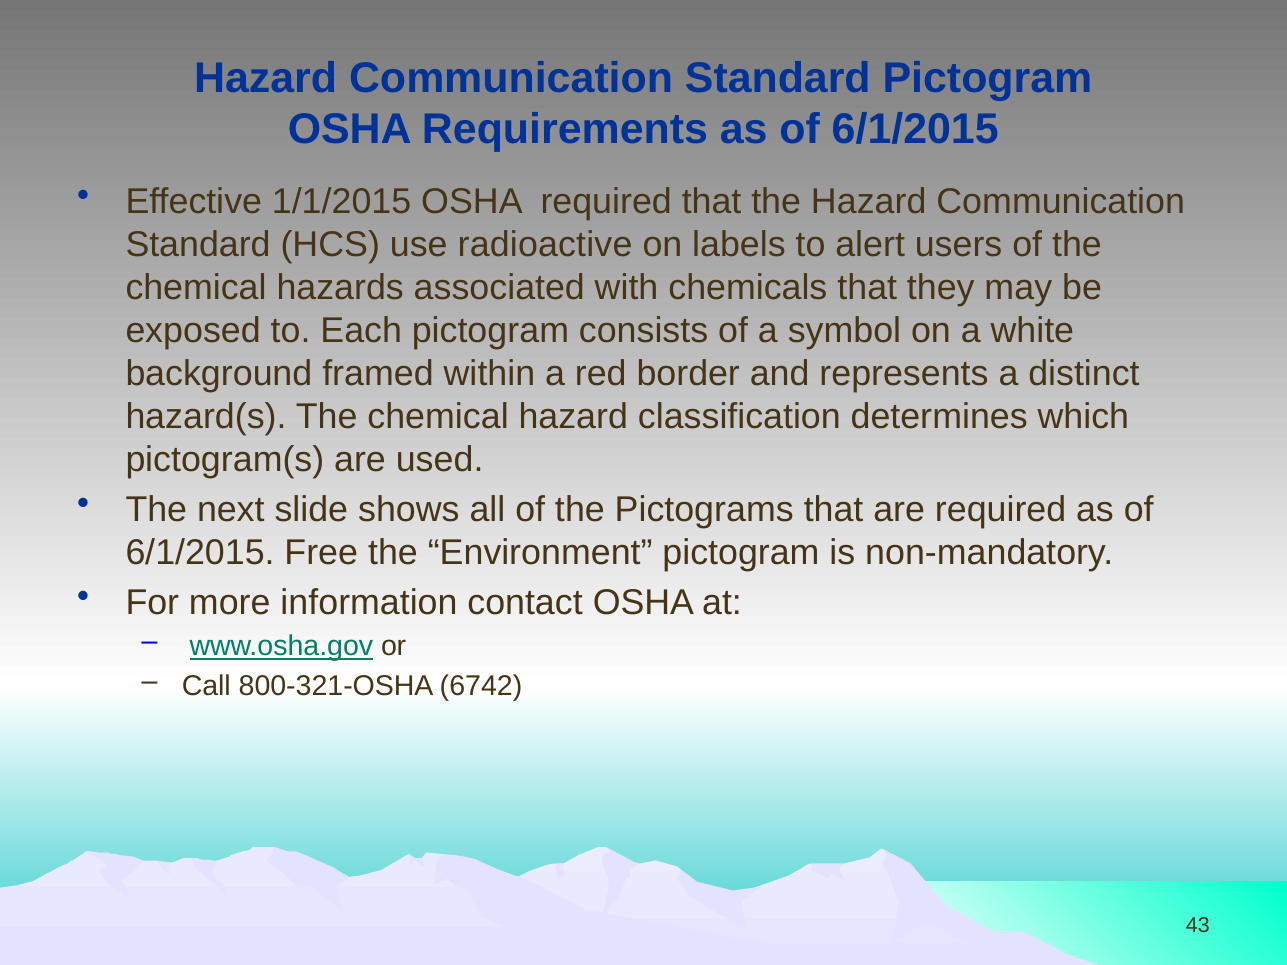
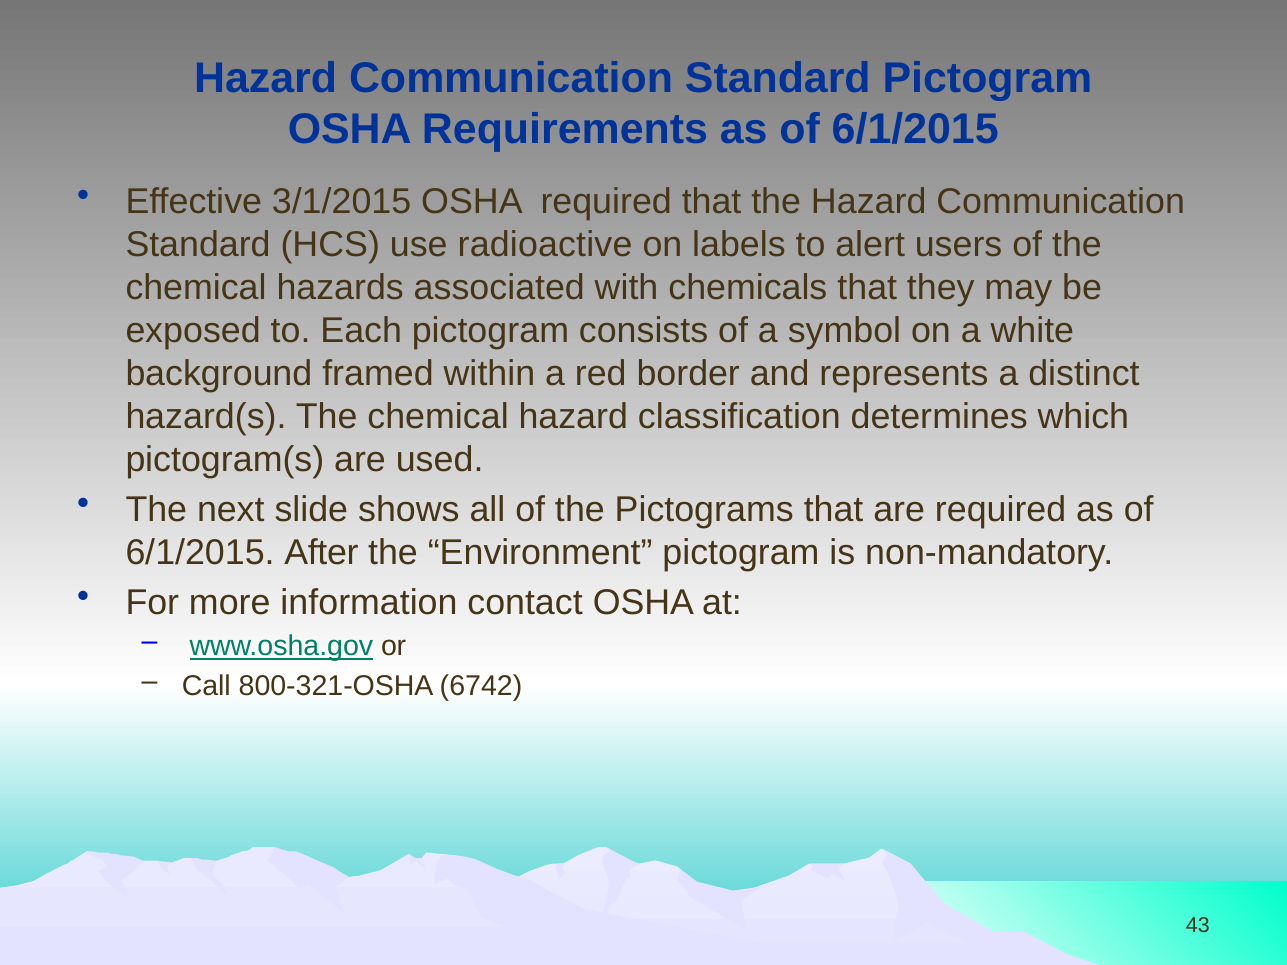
1/1/2015: 1/1/2015 -> 3/1/2015 (342, 202)
Free: Free -> After (321, 552)
